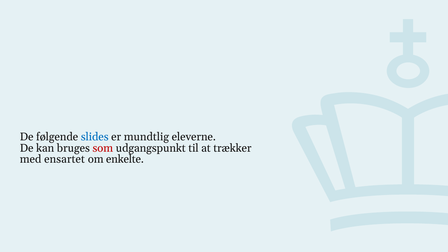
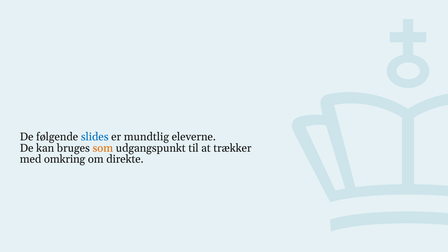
som colour: red -> orange (103, 148)
ensartet: ensartet -> omkring (65, 159)
enkelte: enkelte -> direkte (125, 159)
